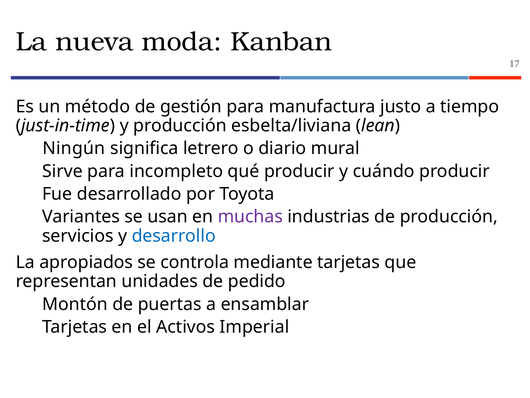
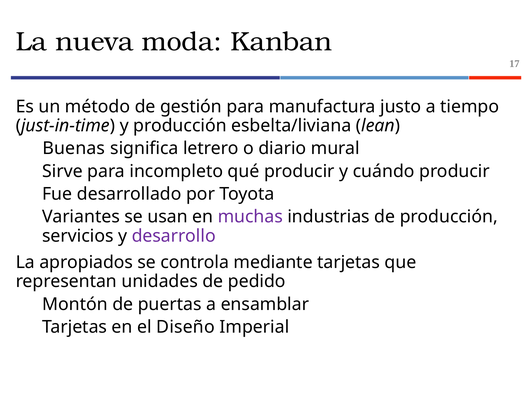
Ningún: Ningún -> Buenas (74, 148)
desarrollo colour: blue -> purple (174, 236)
Activos: Activos -> Diseño (186, 327)
